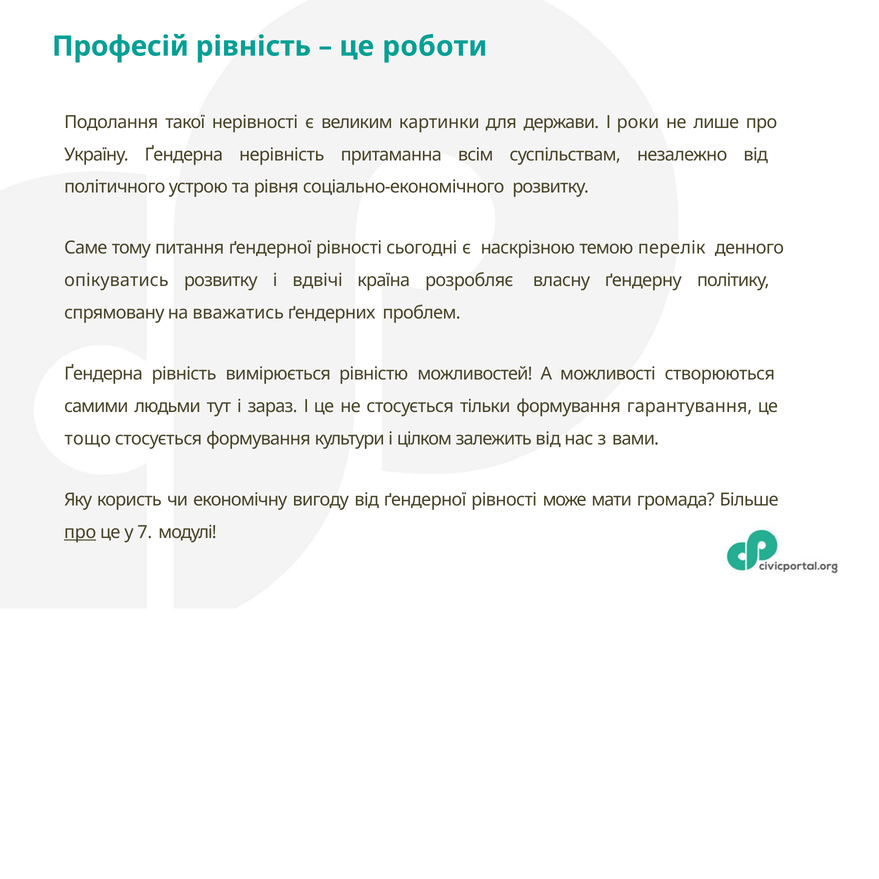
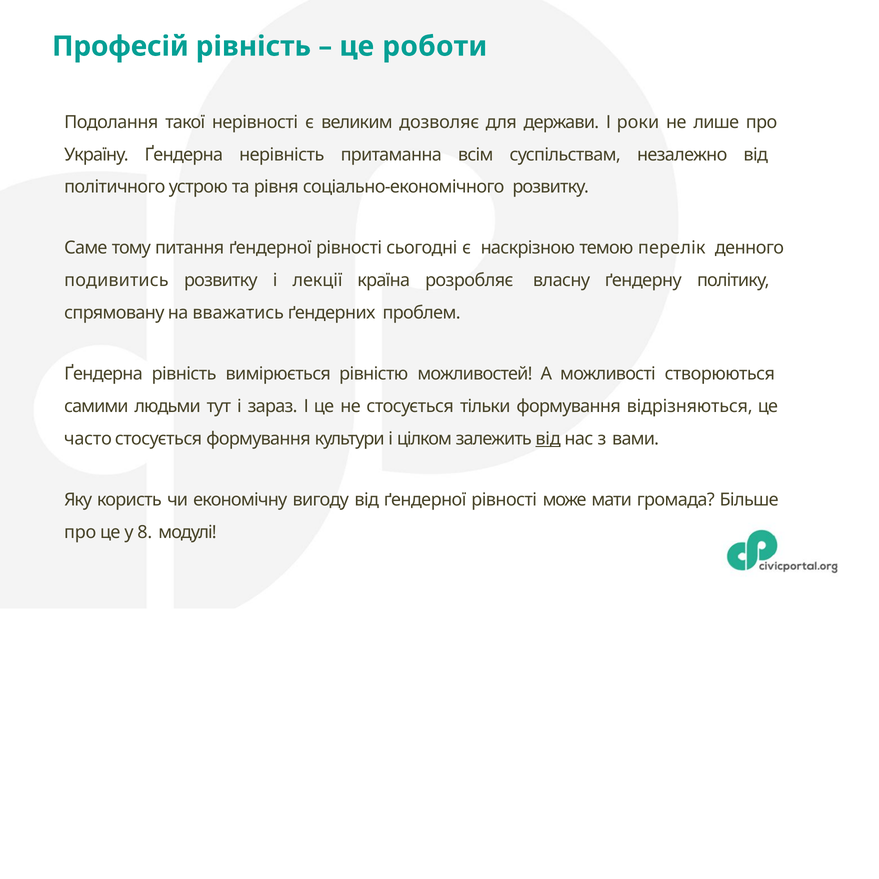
картинки: картинки -> дозволяє (439, 122)
опікуватись: опікуватись -> подивитись (116, 280)
вдвічі: вдвічі -> лекції (318, 280)
гарантування: гарантування -> відрізняються (690, 406)
тощо: тощо -> часто (88, 439)
від underline: none -> present (548, 439)
про underline: present -> none (80, 532)
7: 7 -> 8 (145, 532)
